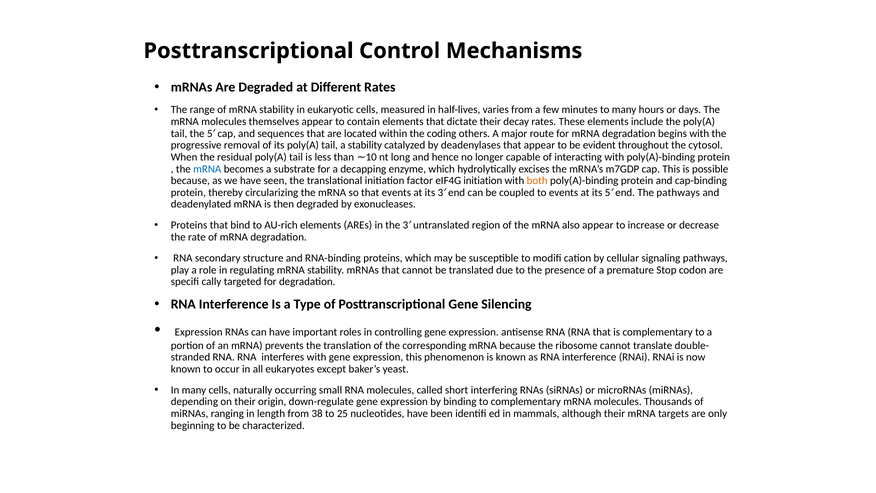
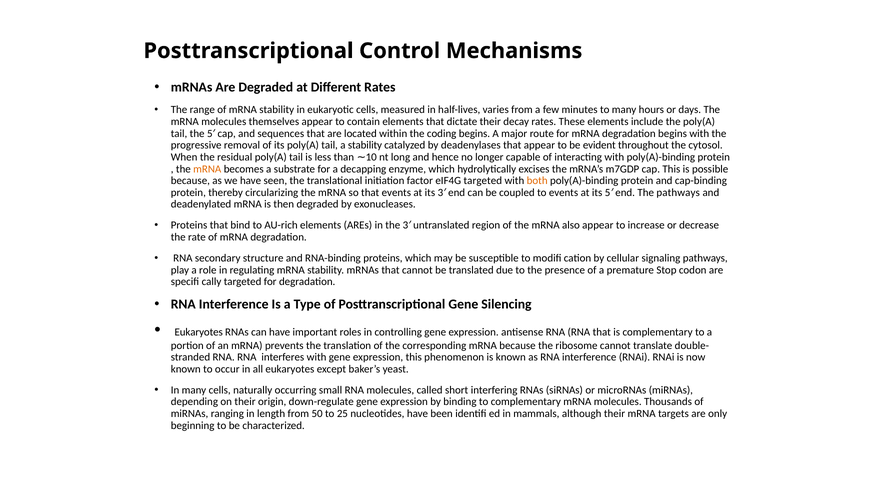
coding others: others -> begins (474, 133)
mRNA colour: blue -> orange (207, 169)
eIF4G initiation: initiation -> targeted (483, 181)
Expression: Expression -> Eukaryotes (199, 332)
38: 38 -> 50 (317, 413)
